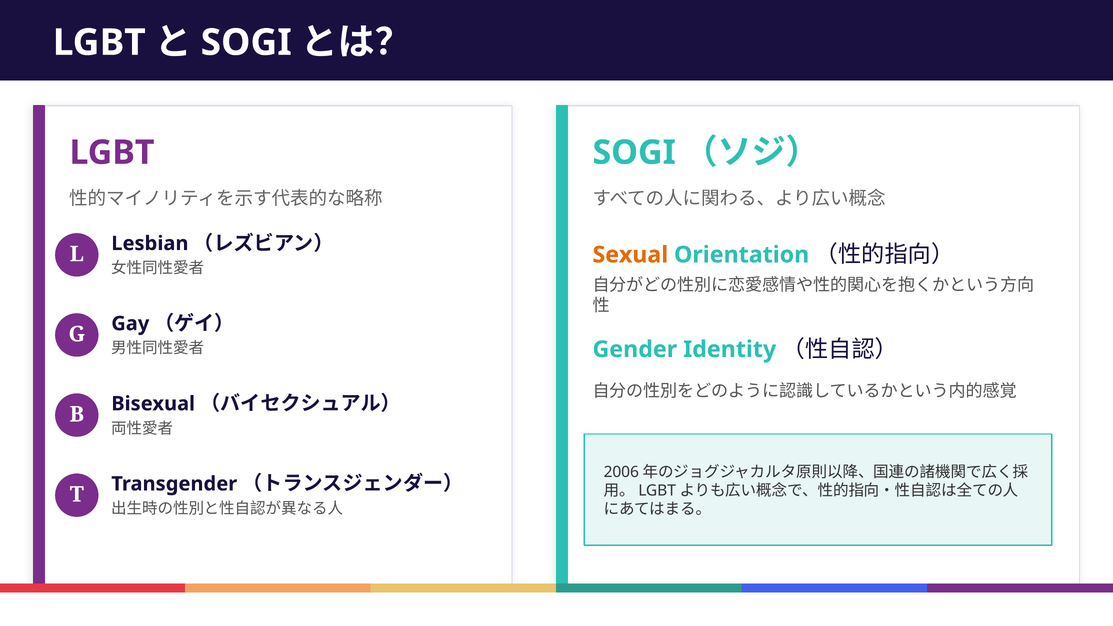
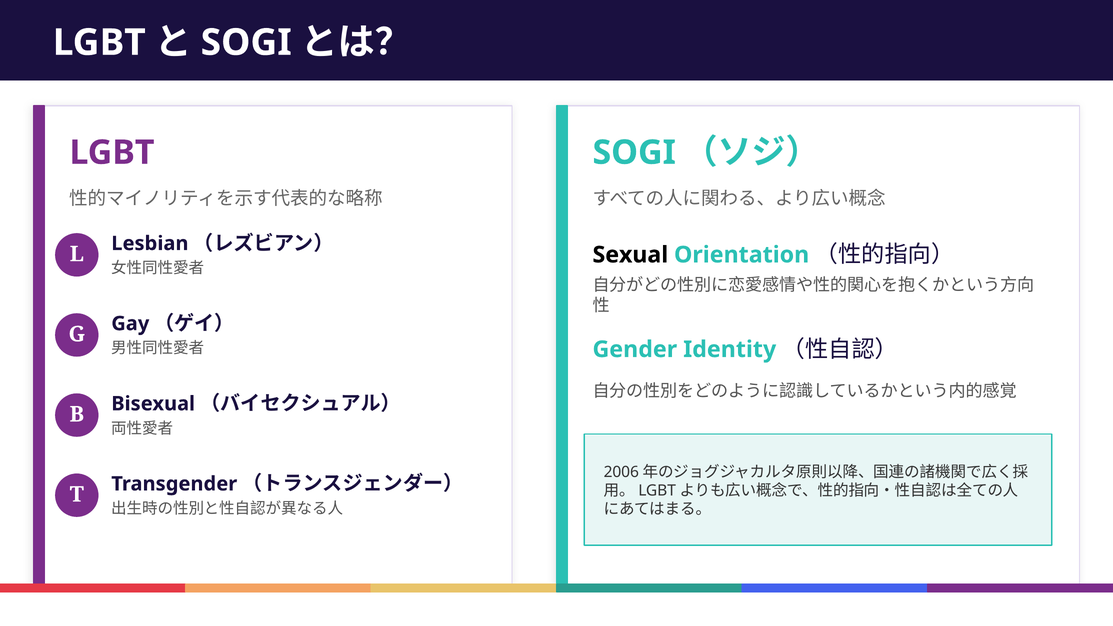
Sexual colour: orange -> black (630, 255)
